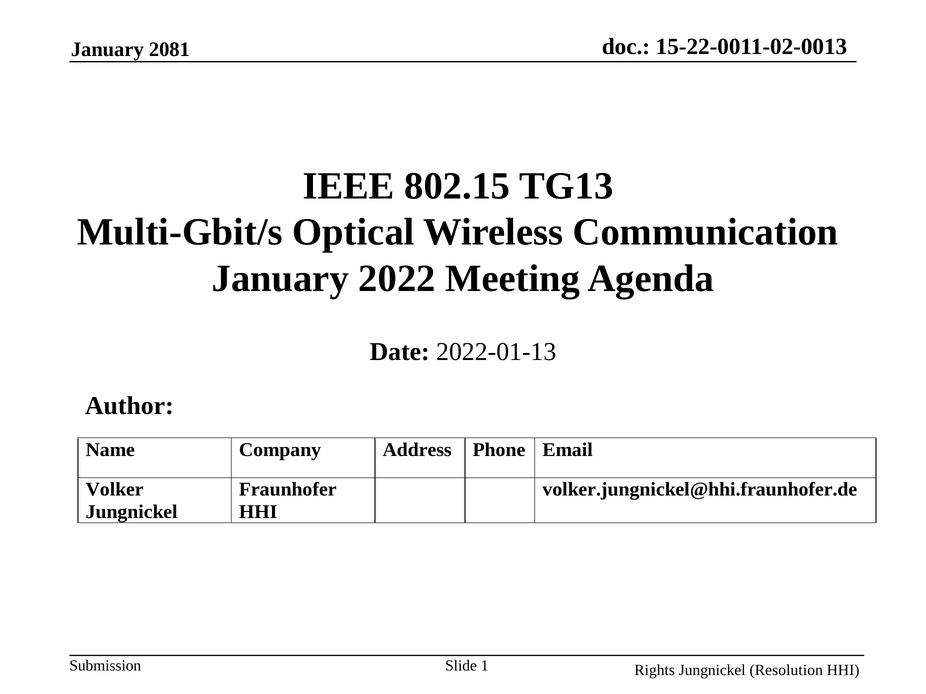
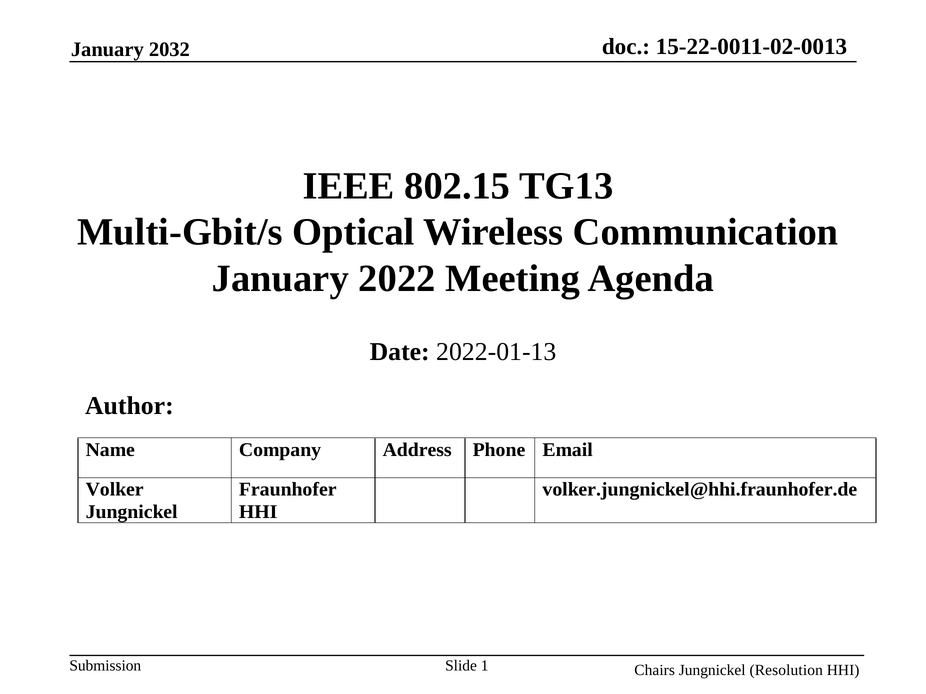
2081: 2081 -> 2032 (169, 49)
Rights: Rights -> Chairs (655, 671)
